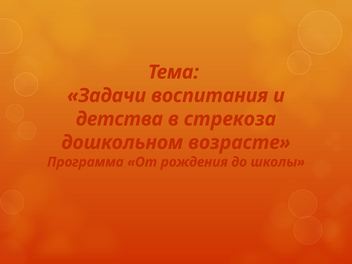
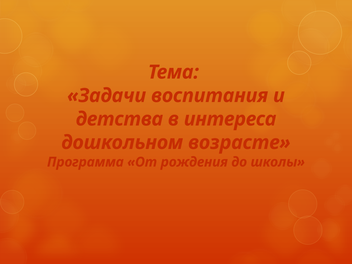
стрекоза: стрекоза -> интереса (230, 119)
